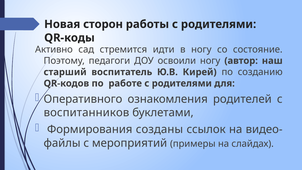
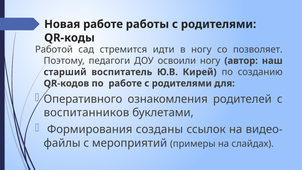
Новая сторон: сторон -> работе (103, 24)
Активно: Активно -> Работой (54, 49)
состояние: состояние -> позволяет (258, 49)
